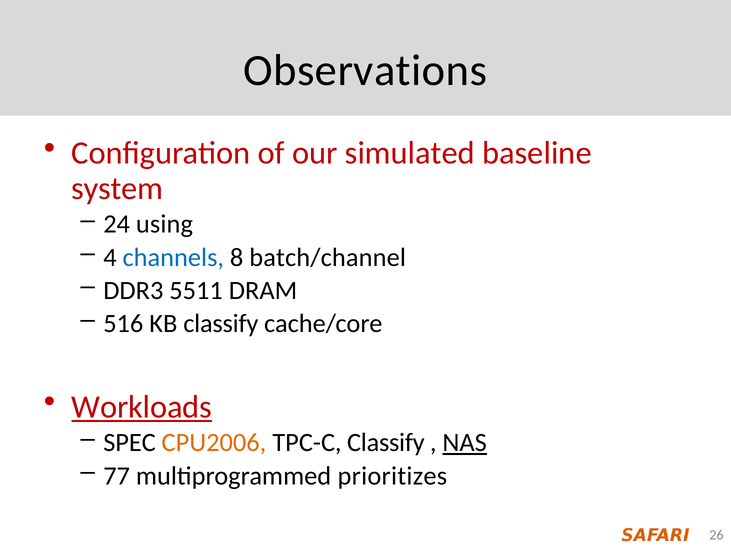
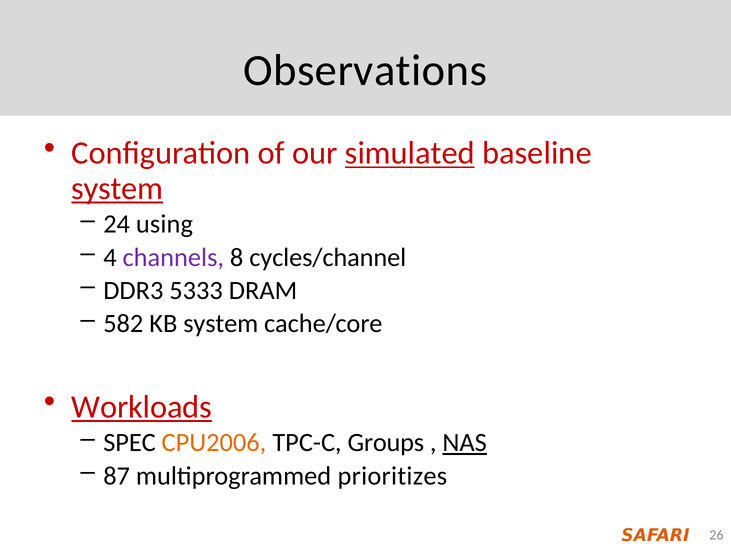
simulated underline: none -> present (410, 153)
system underline: none -> present (117, 188)
channels colour: blue -> purple (173, 257)
batch/channel: batch/channel -> cycles/channel (328, 257)
5511: 5511 -> 5333 (196, 291)
516: 516 -> 582 (123, 324)
KB classify: classify -> system (221, 324)
TPC-C Classify: Classify -> Groups (386, 443)
77: 77 -> 87 (117, 476)
